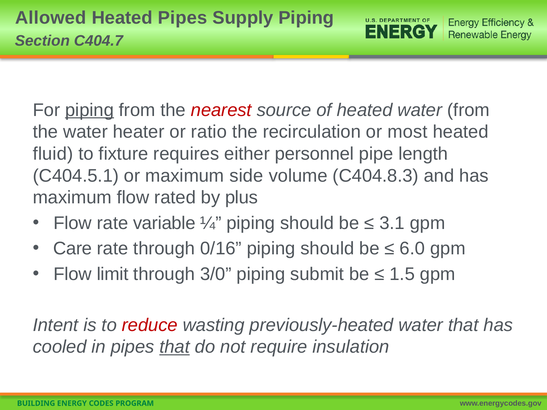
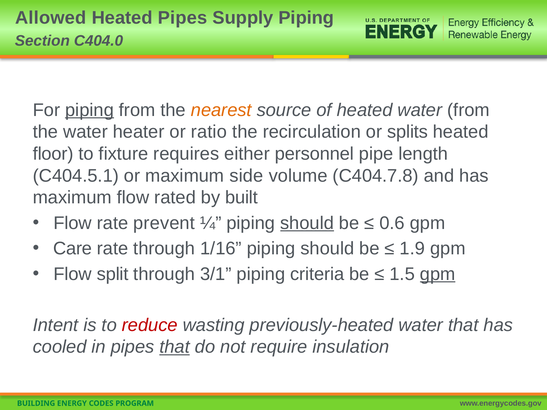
C404.7: C404.7 -> C404.0 (99, 41)
nearest colour: red -> orange (221, 110)
most: most -> splits (408, 132)
fluid: fluid -> floor (53, 154)
C404.8.3: C404.8.3 -> C404.7.8 (376, 176)
plus: plus -> built (241, 198)
variable: variable -> prevent (164, 223)
should underline: none -> present (307, 223)
3.1: 3.1 -> 0.6 (392, 223)
0/16: 0/16 -> 1/16 (221, 249)
6.0: 6.0 -> 1.9 (412, 249)
limit: limit -> split (113, 274)
3/0: 3/0 -> 3/1 (216, 274)
submit: submit -> criteria (317, 274)
gpm underline: none -> present (438, 274)
